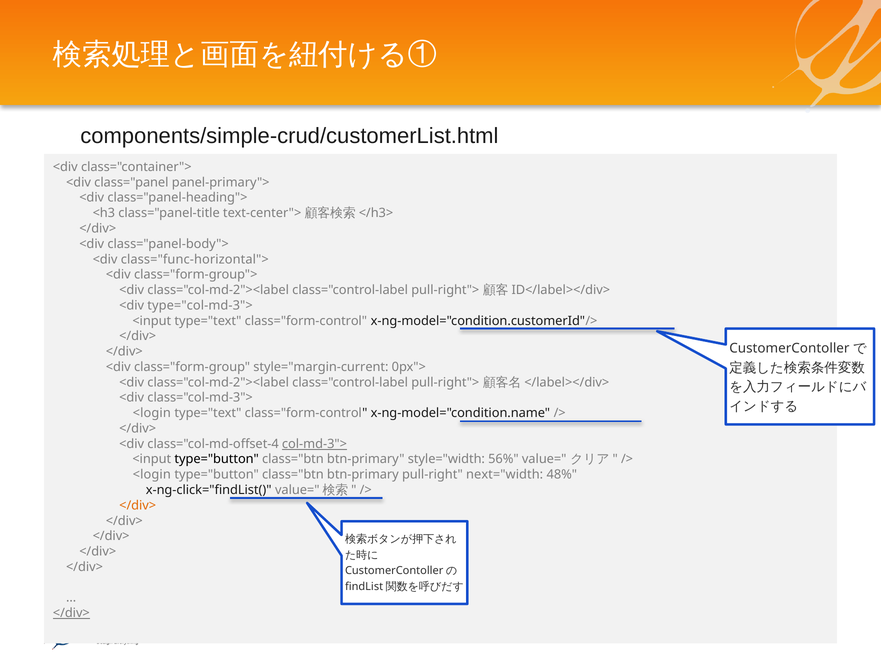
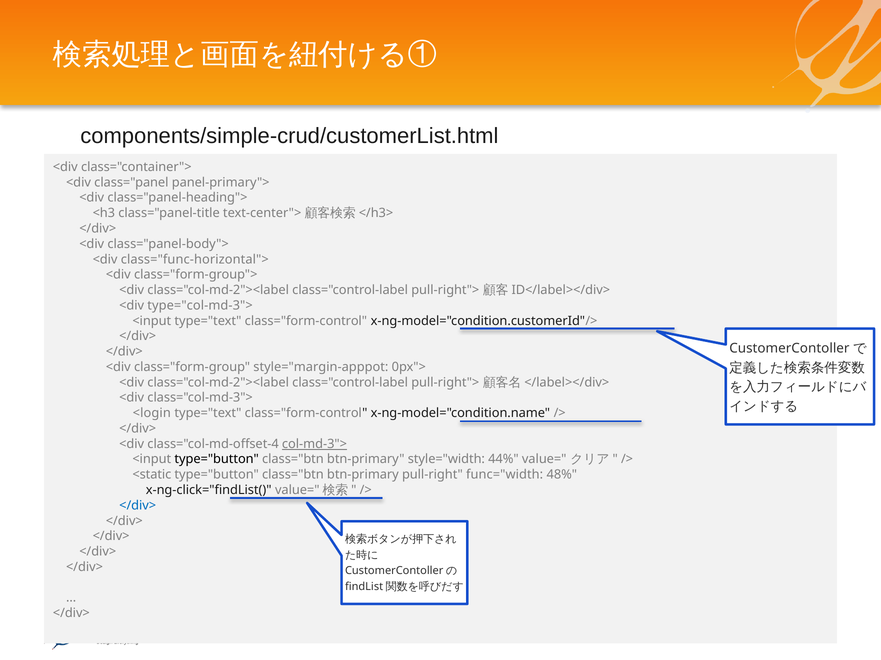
style="margin-current: style="margin-current -> style="margin-apppot (321, 367)
56%: 56% -> 44% (503, 460)
<login: <login -> <static (152, 475)
next="width: next="width -> func="width (505, 475)
</div> colour: orange -> blue (138, 506)
</div> underline: present -> none (71, 614)
